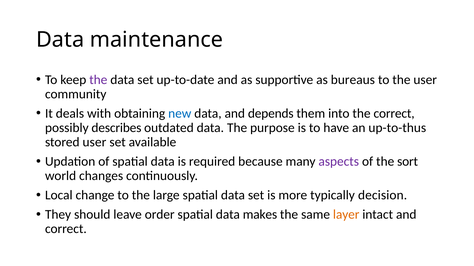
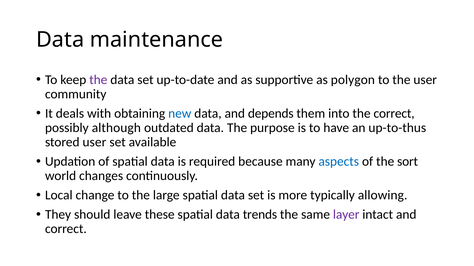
bureaus: bureaus -> polygon (353, 80)
describes: describes -> although (116, 128)
aspects colour: purple -> blue (339, 162)
decision: decision -> allowing (383, 196)
order: order -> these (160, 215)
makes: makes -> trends (260, 215)
layer colour: orange -> purple (346, 215)
